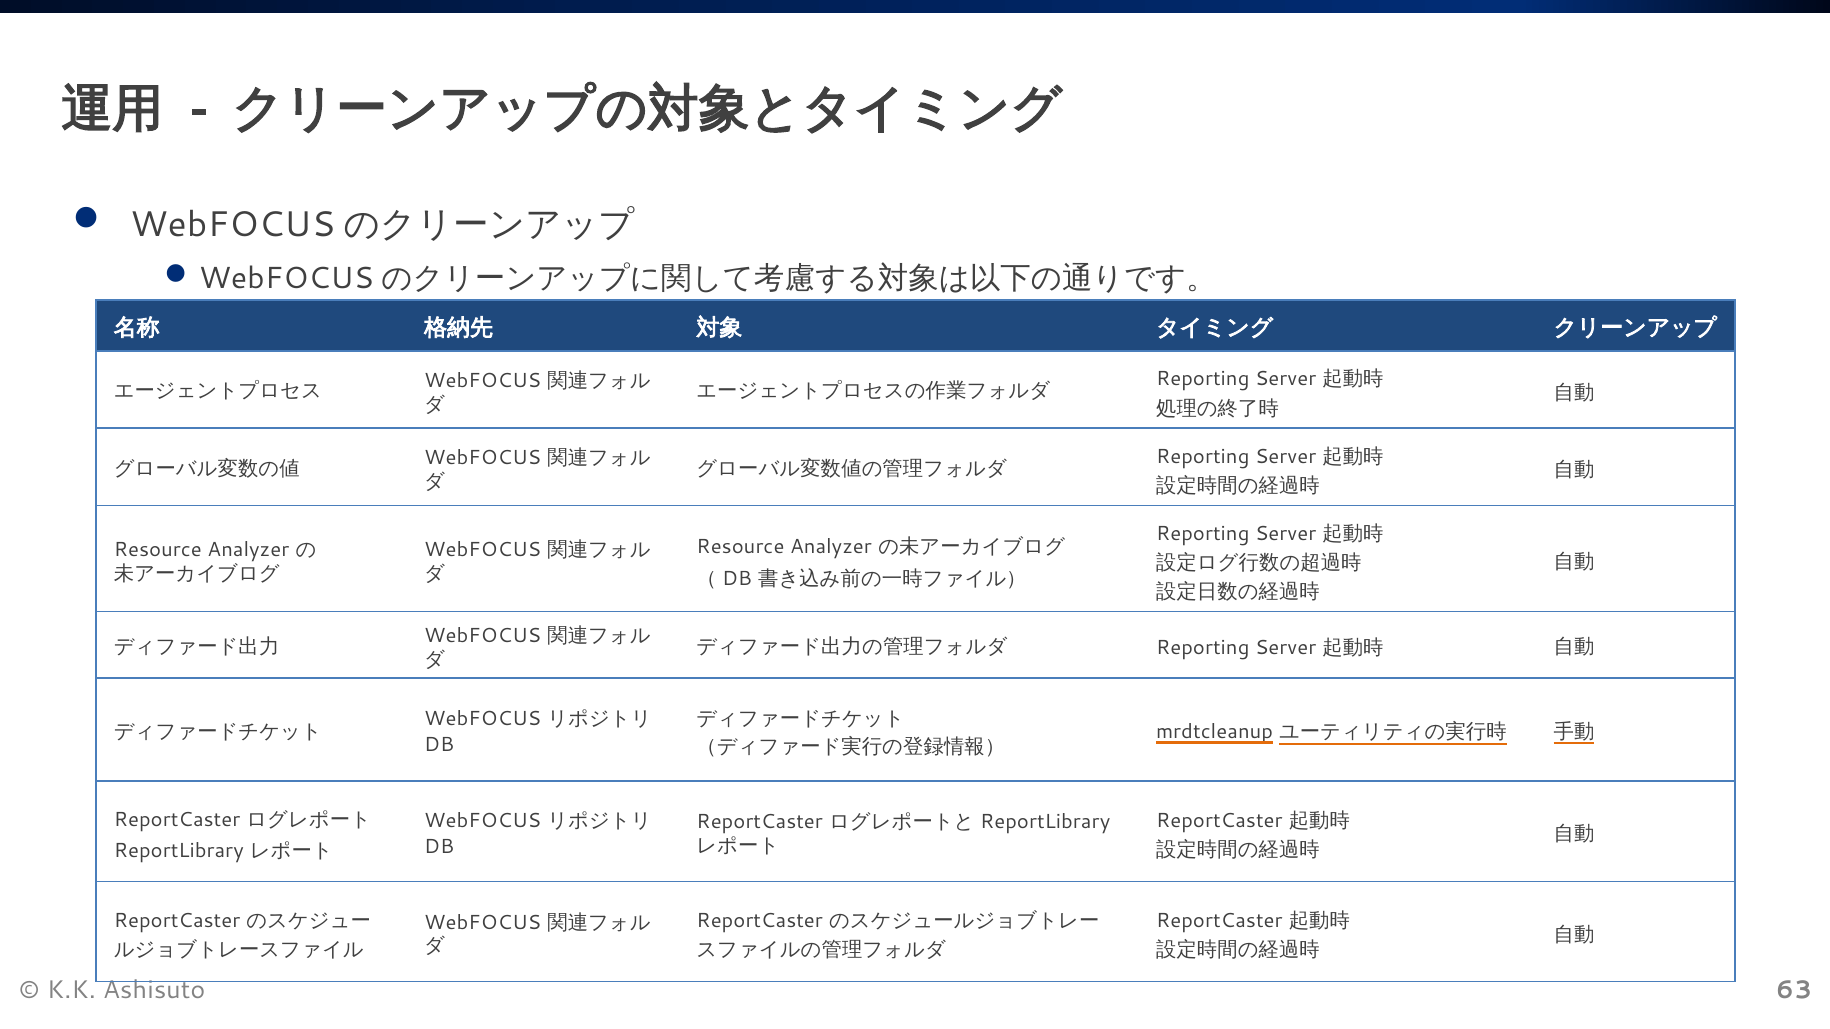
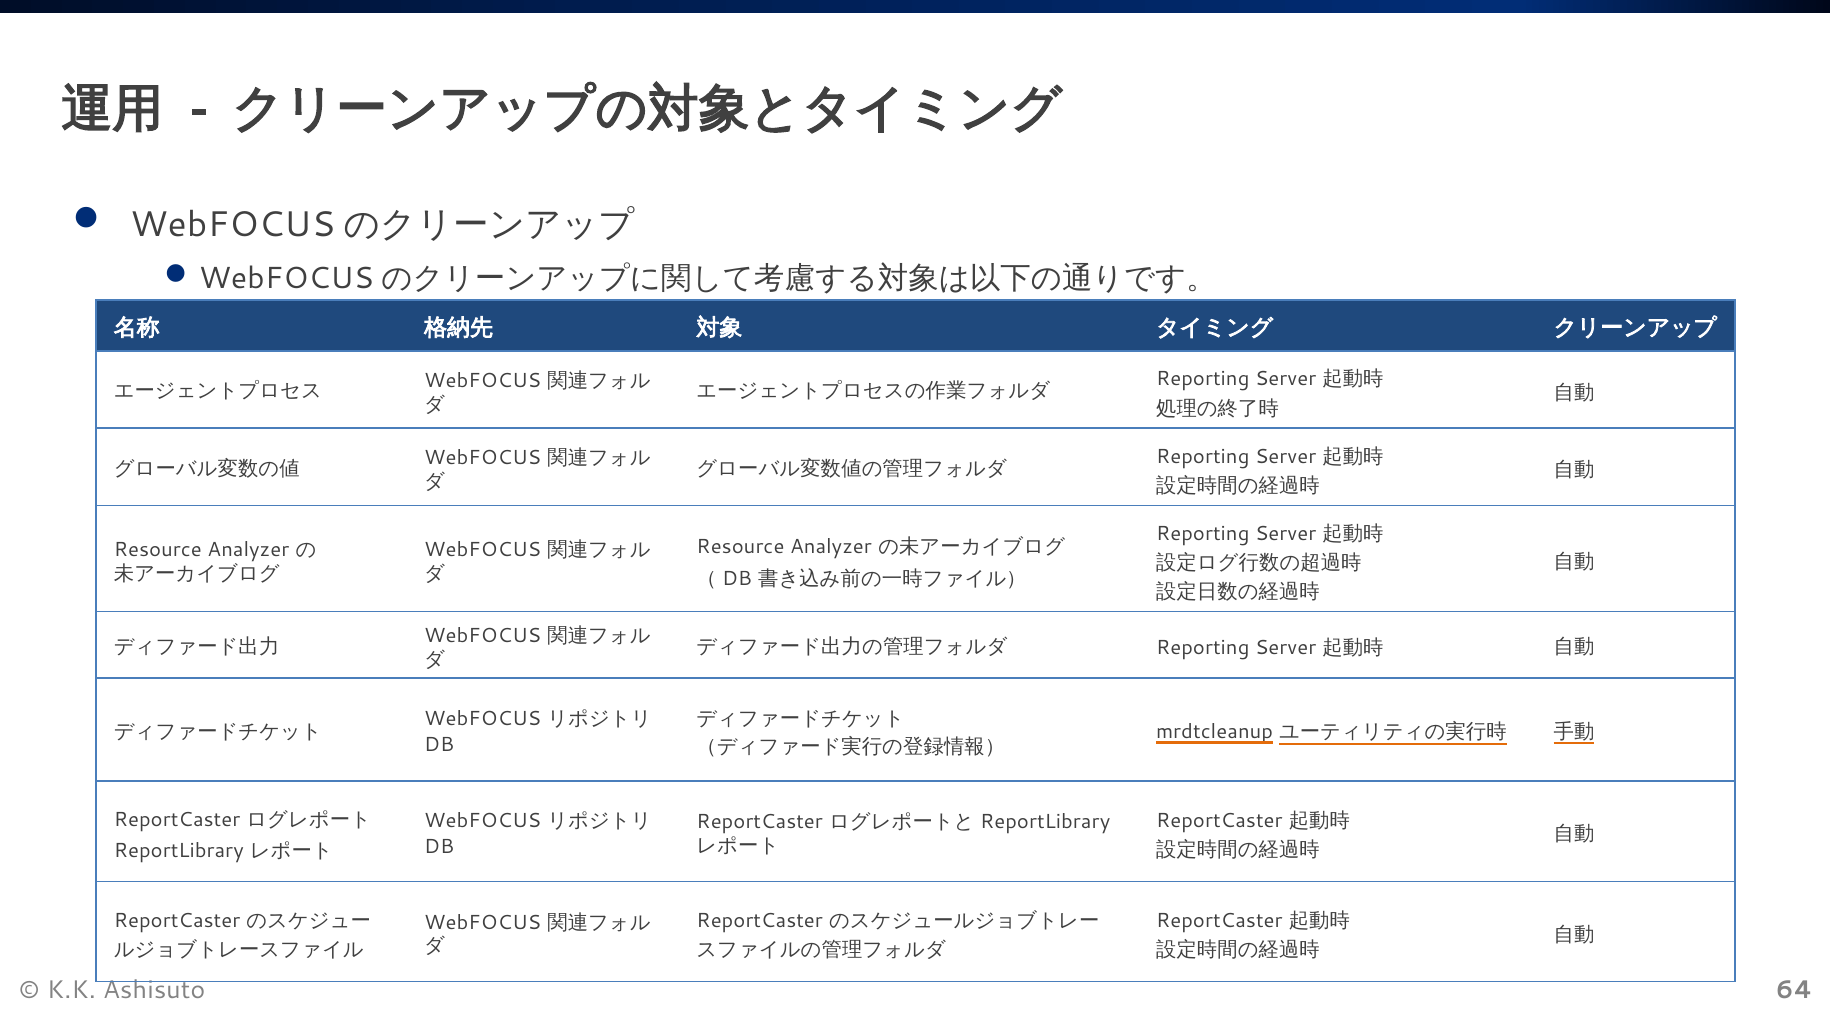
63: 63 -> 64 (1794, 990)
